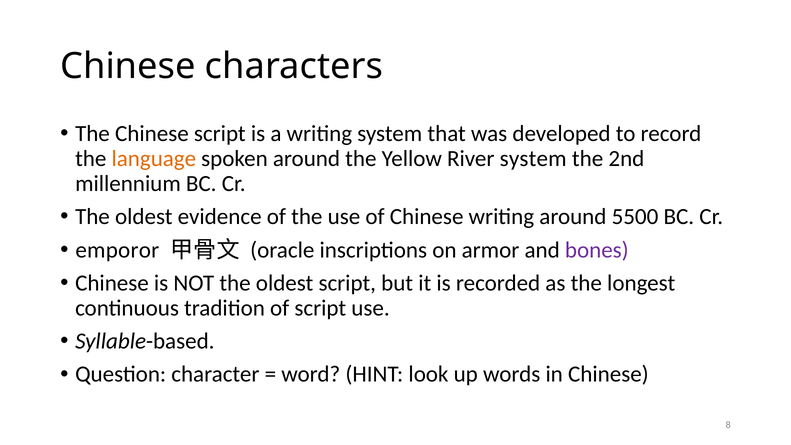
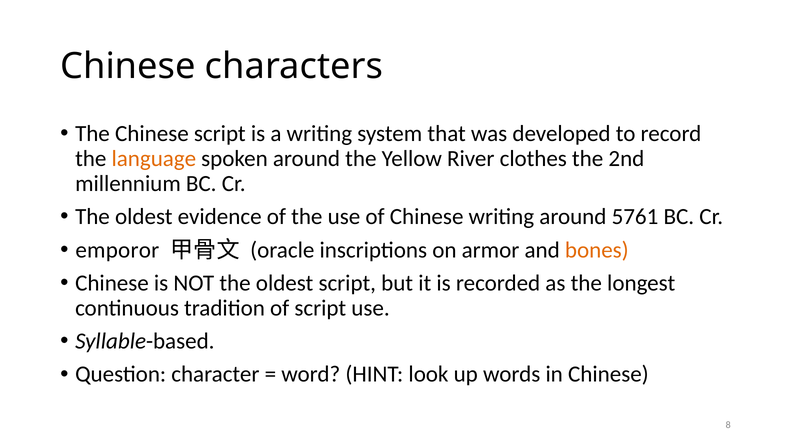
River system: system -> clothes (533, 159)
5500: 5500 -> 5761 (635, 217)
bones colour: purple -> orange (597, 250)
